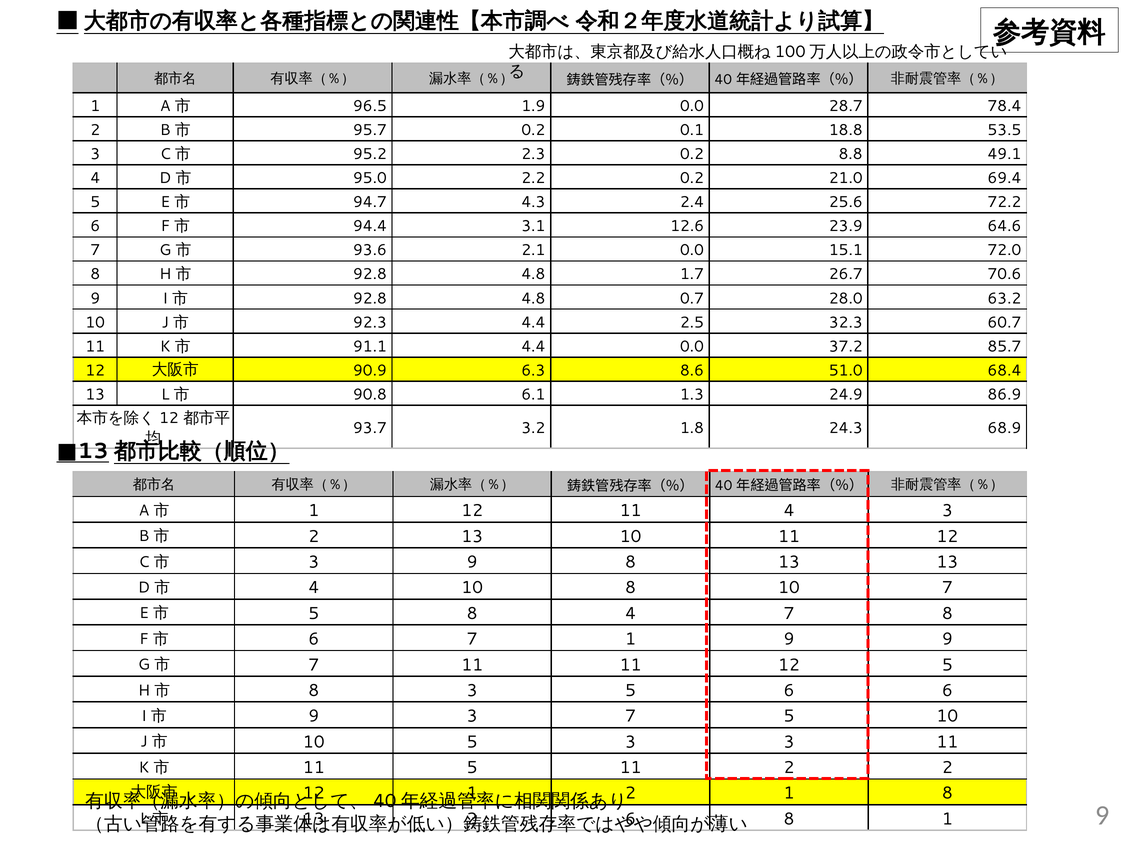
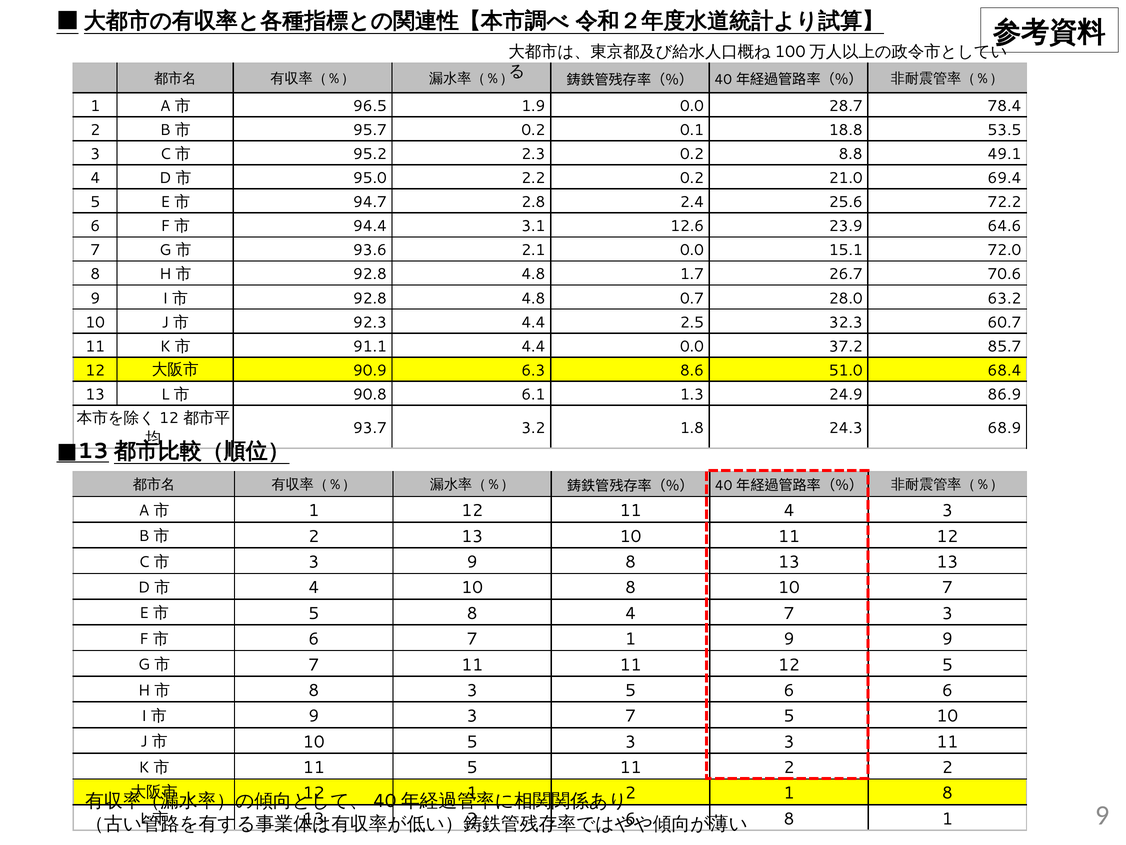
4.3: 4.3 -> 2.8 (533, 202)
7 8: 8 -> 3 (947, 613)
